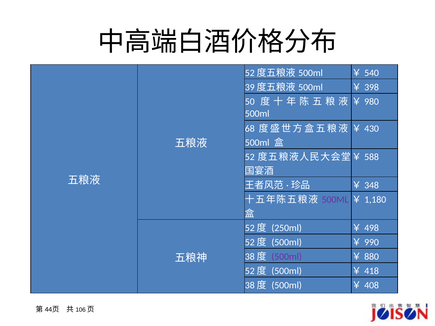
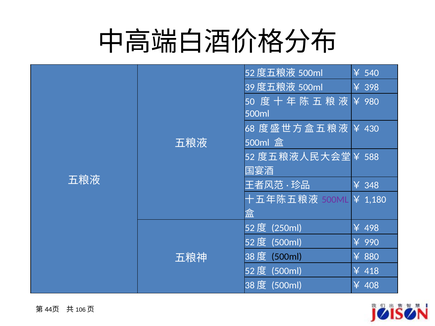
500ml colour: purple -> black (287, 257)
